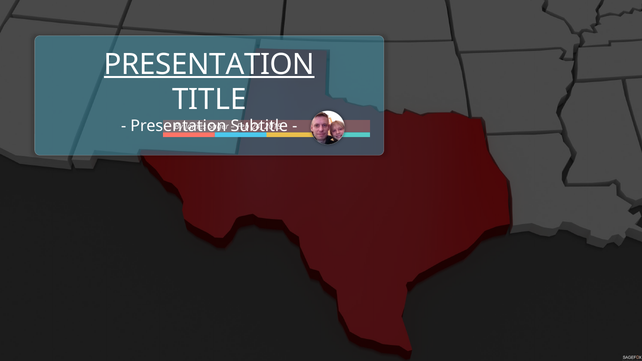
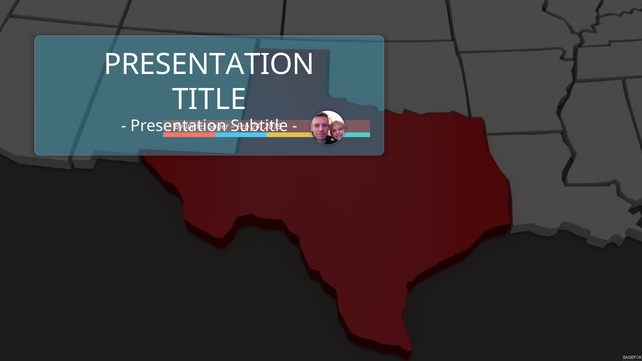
PRESENTATION underline: present -> none (209, 64)
